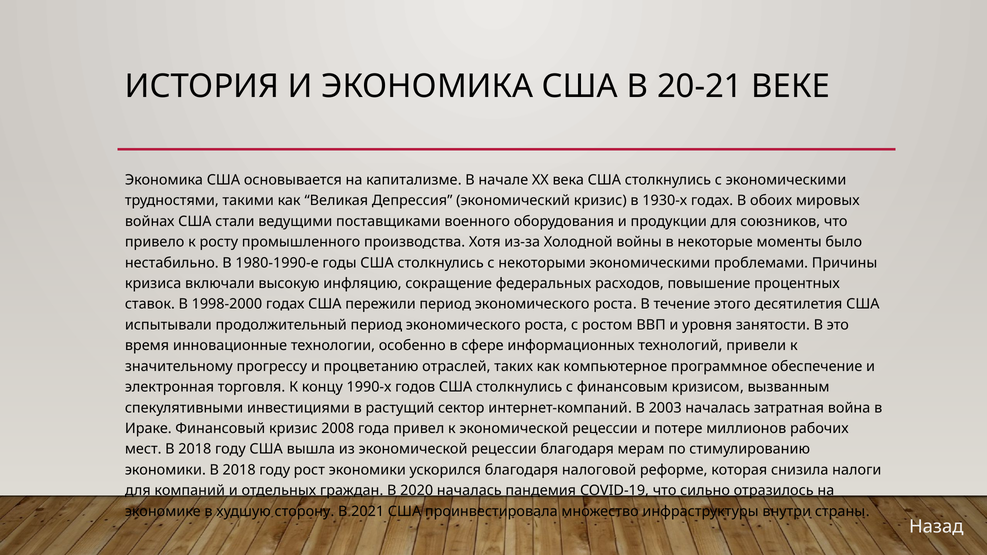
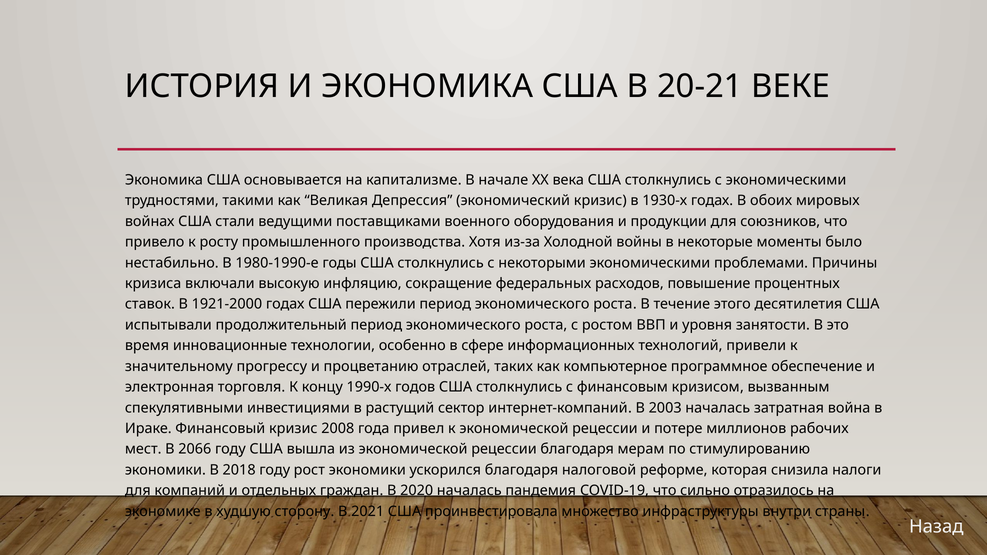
1998-2000: 1998-2000 -> 1921-2000 (227, 304)
мест В 2018: 2018 -> 2066 (195, 449)
